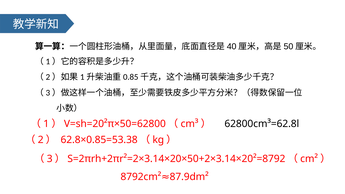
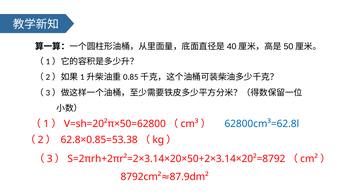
62800cm³=62.8l colour: black -> blue (262, 124)
